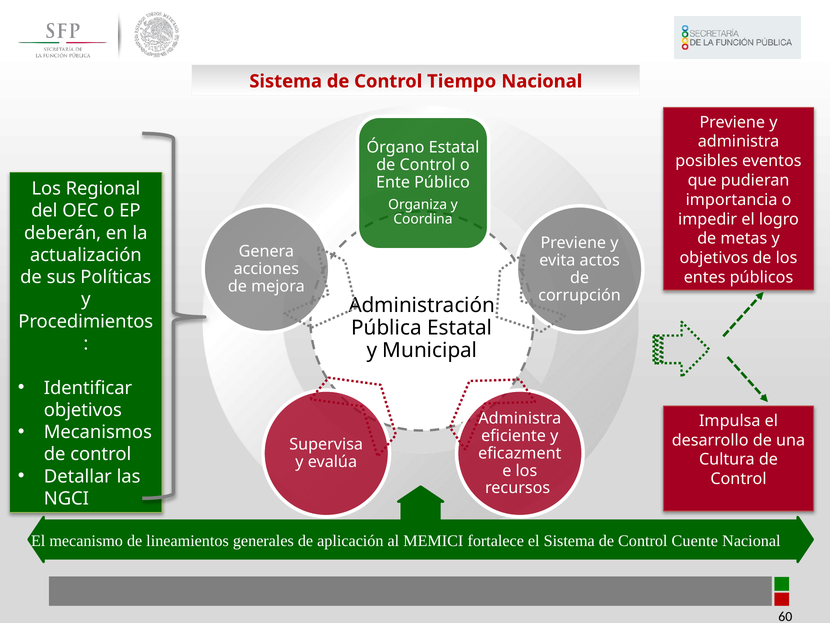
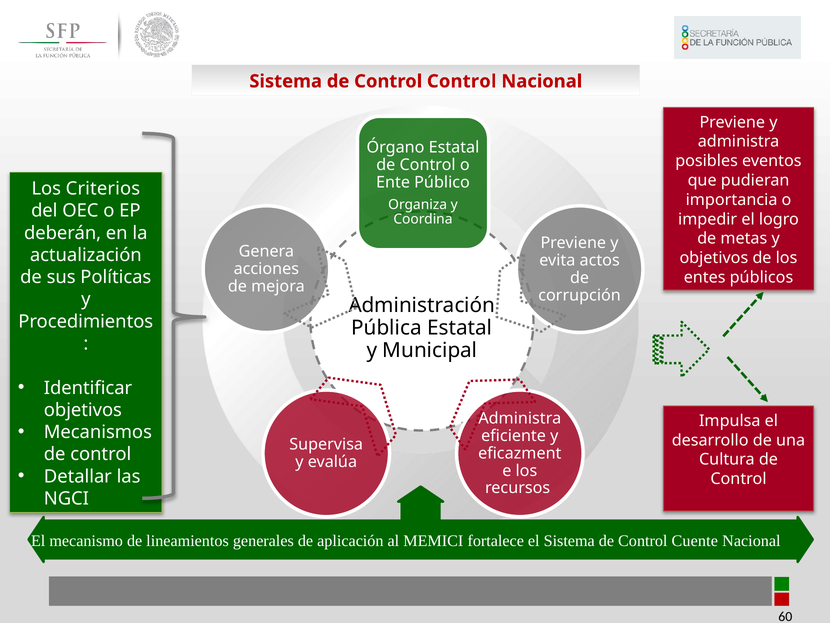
Control Tiempo: Tiempo -> Control (462, 81)
Regional: Regional -> Criterios (103, 189)
